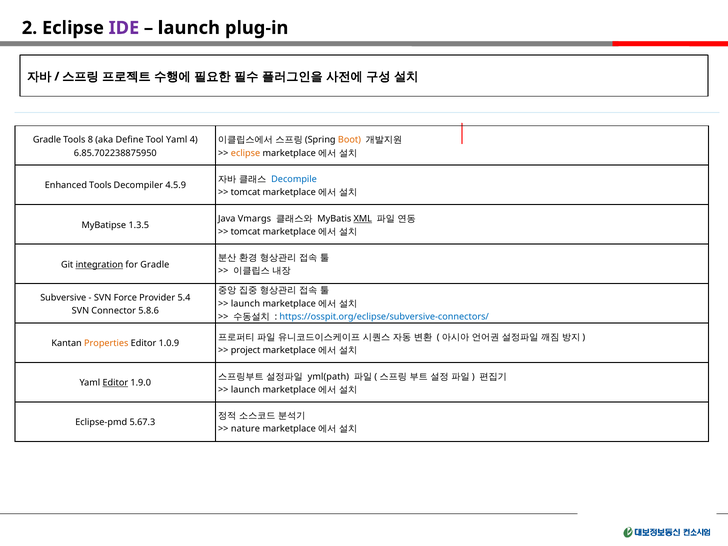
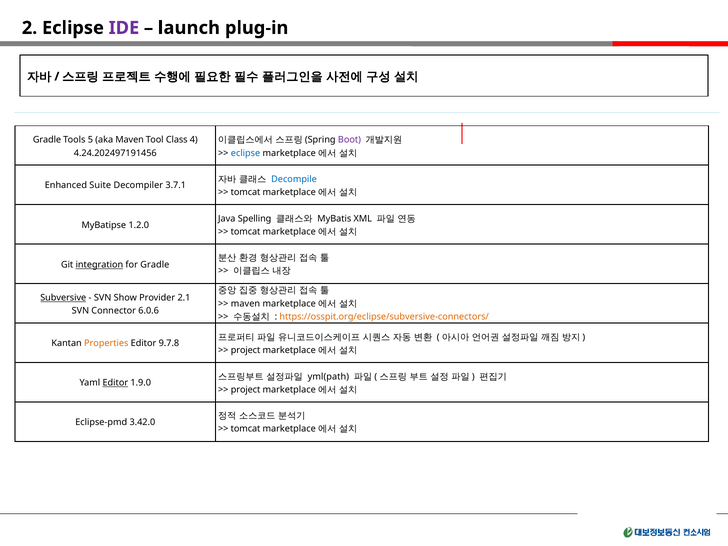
Boot colour: orange -> purple (349, 140)
8: 8 -> 5 (90, 140)
aka Define: Define -> Maven (130, 140)
Tool Yaml: Yaml -> Class (177, 140)
6.85.702238875950: 6.85.702238875950 -> 4.24.202497191456 (115, 153)
eclipse colour: orange -> blue (246, 153)
Enhanced Tools: Tools -> Suite (100, 185)
4.5.9: 4.5.9 -> 3.7.1 (176, 185)
Vmargs: Vmargs -> Spelling (255, 219)
XML underline: present -> none (363, 219)
1.3.5: 1.3.5 -> 1.2.0 (139, 225)
Subversive underline: none -> present (63, 298)
Force: Force -> Show (125, 298)
5.4: 5.4 -> 2.1 (184, 298)
launch: launch -> maven (245, 304)
5.8.6: 5.8.6 -> 6.0.6 (149, 311)
https://osspit.org/eclipse/subversive-connectors/ colour: blue -> orange (384, 317)
1.0.9: 1.0.9 -> 9.7.8 (169, 343)
launch: launch -> project (246, 390)
5.67.3: 5.67.3 -> 3.42.0 (142, 422)
nature: nature -> tomcat (246, 429)
